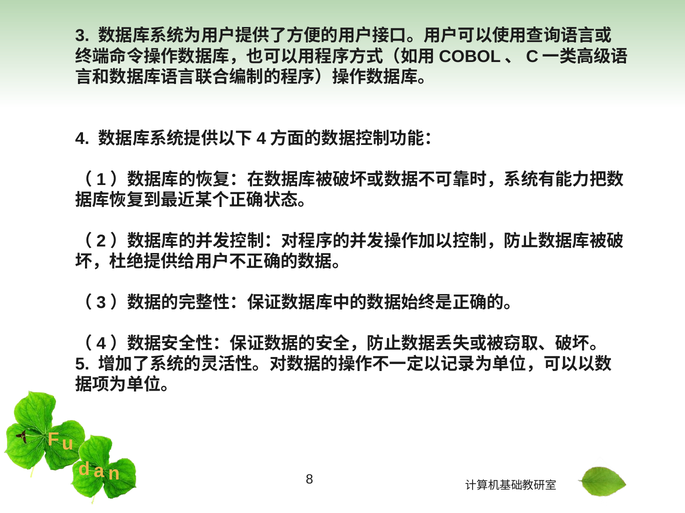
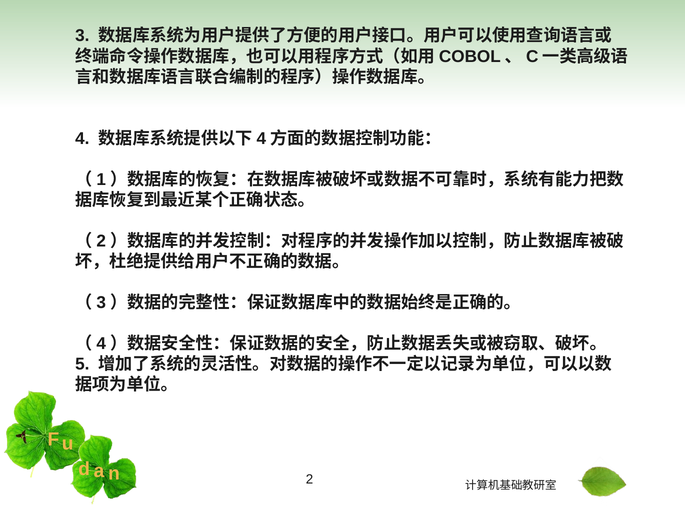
8: 8 -> 2 (310, 480)
